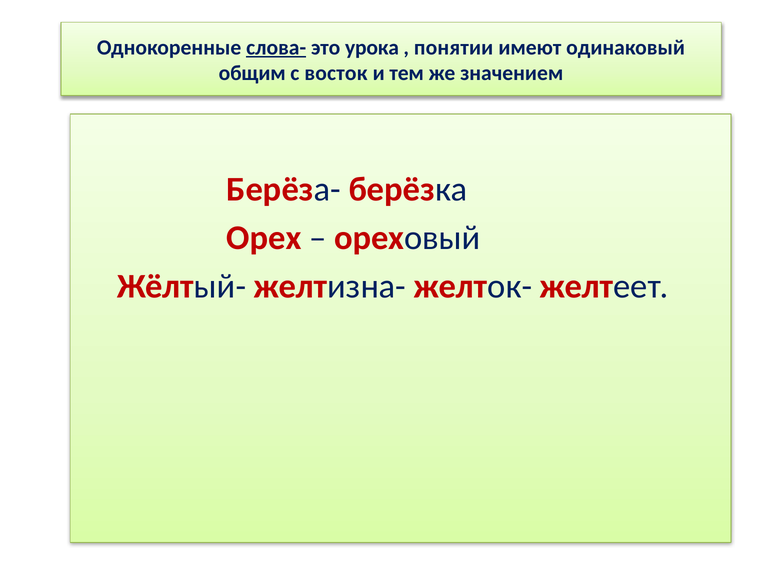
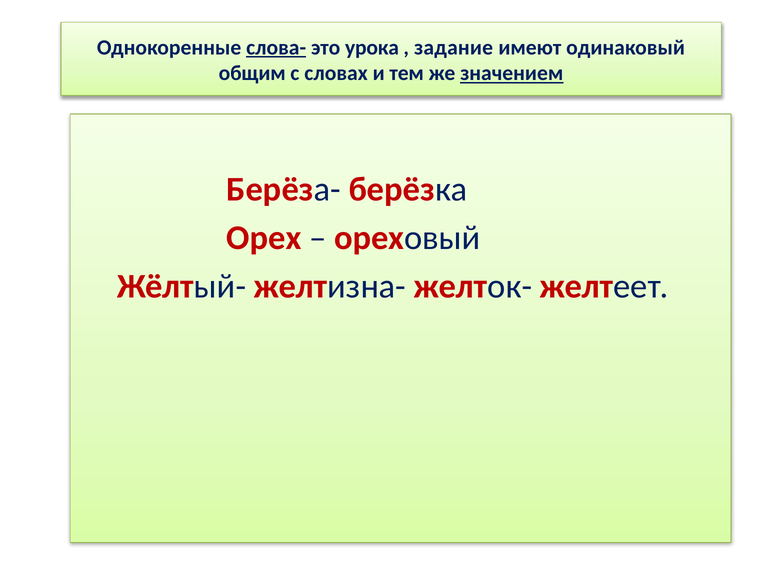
понятии: понятии -> задание (454, 47)
восток: восток -> словах (336, 73)
значением underline: none -> present (512, 73)
